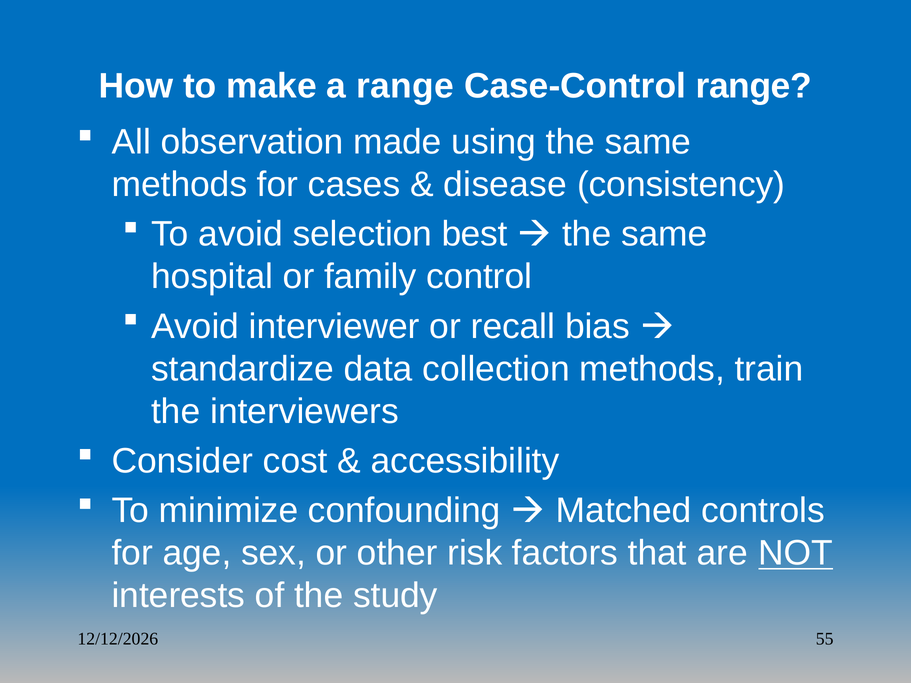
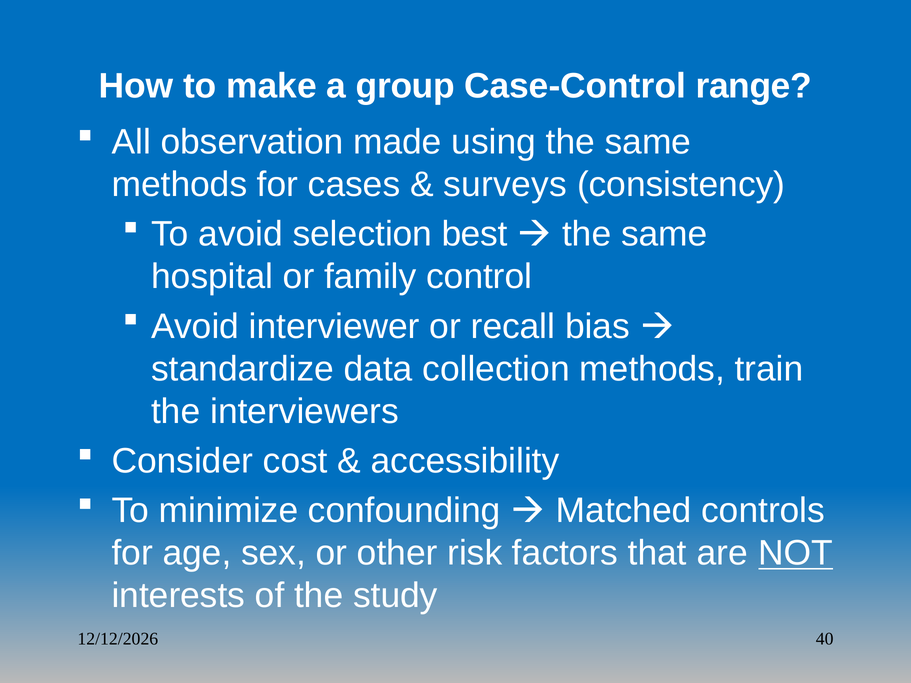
a range: range -> group (405, 86)
disease: disease -> surveys (505, 185)
55: 55 -> 40 (825, 639)
